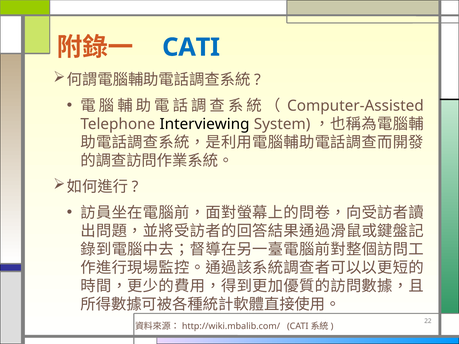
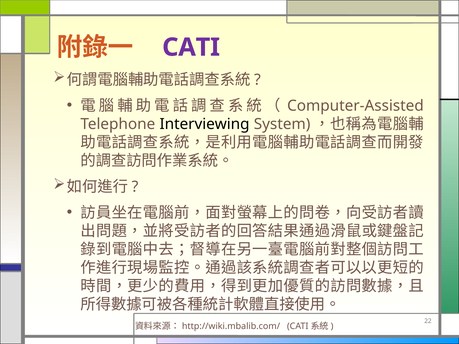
CATI colour: blue -> purple (191, 47)
